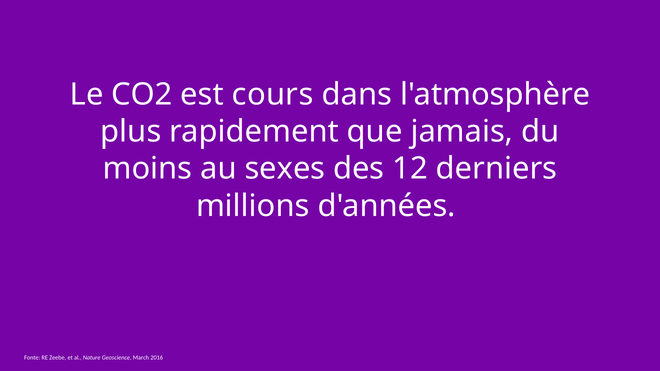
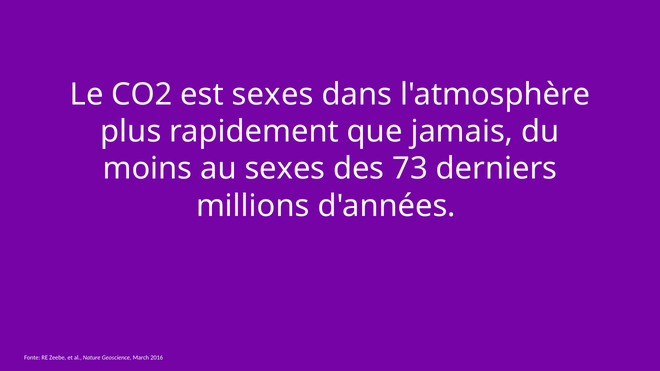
est cours: cours -> sexes (273, 95)
12: 12 -> 73 (410, 169)
